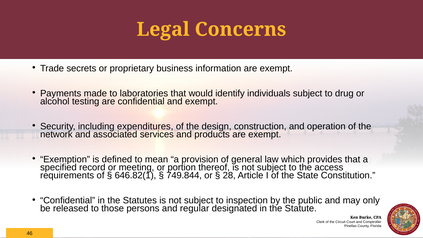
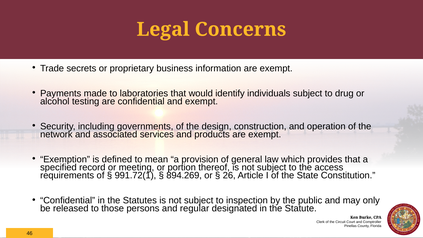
expenditures: expenditures -> governments (145, 126)
646.82(1: 646.82(1 -> 991.72(1 (135, 175)
749.844: 749.844 -> 894.269 (184, 175)
28: 28 -> 26 (229, 175)
